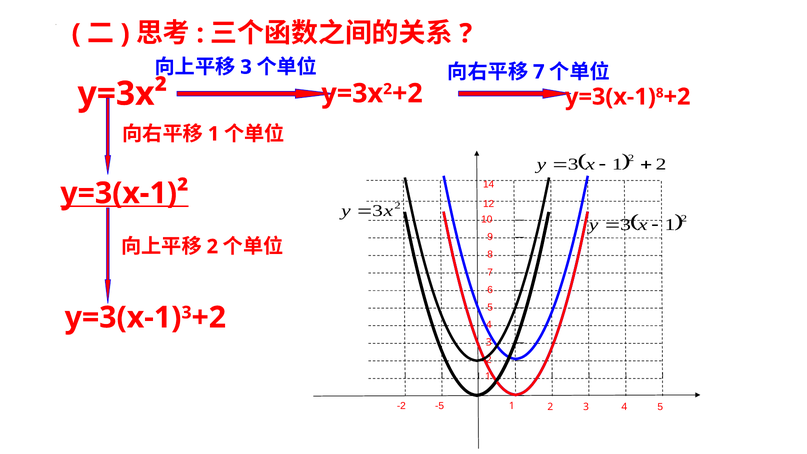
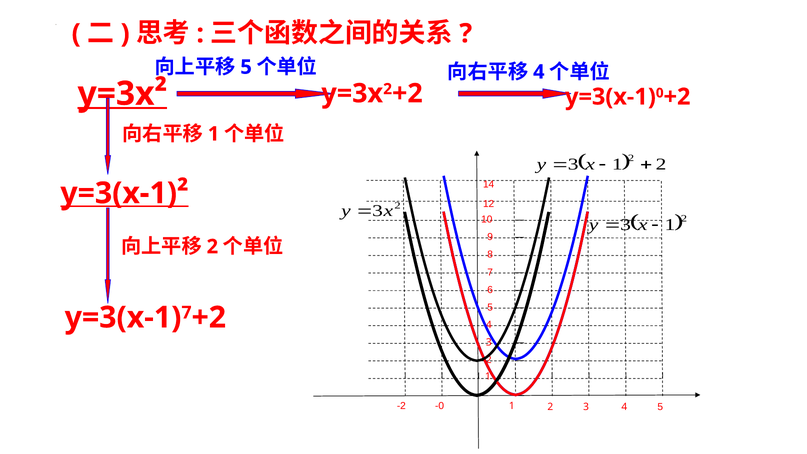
3: 3 -> 5 (246, 67)
7: 7 -> 4 (539, 72)
y=3x² underline: none -> present (122, 94)
8: 8 -> 0 (660, 93)
3: 3 -> 7 (187, 313)
-5: -5 -> -0 (440, 406)
